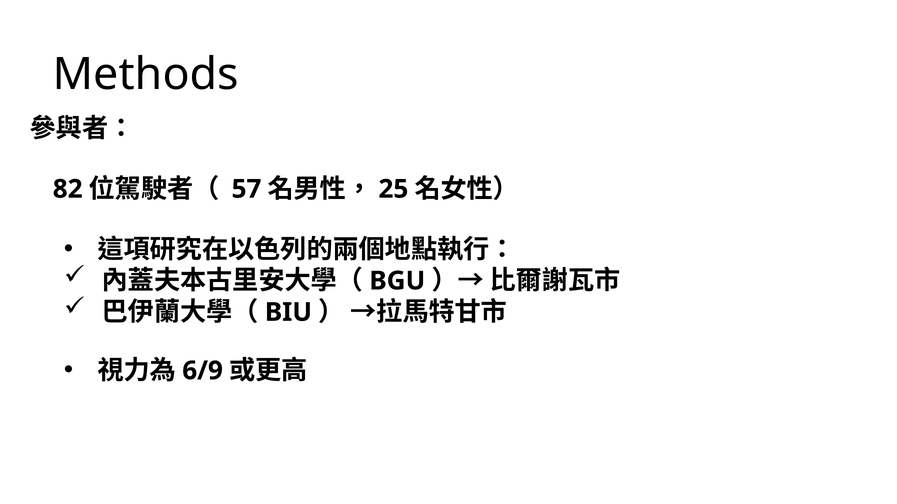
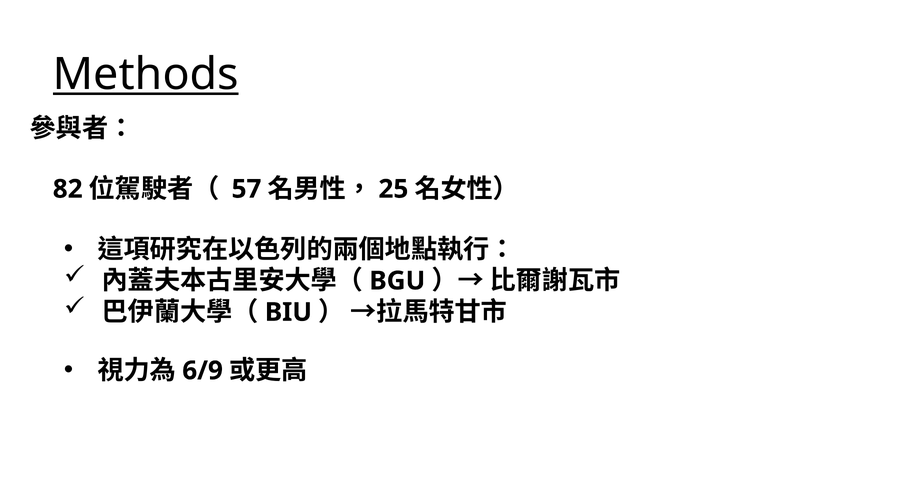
Methods underline: none -> present (146, 75)
